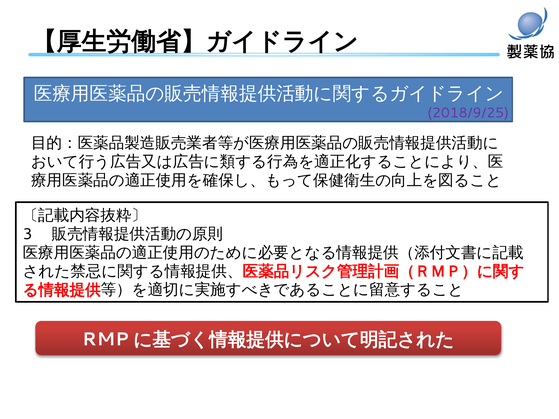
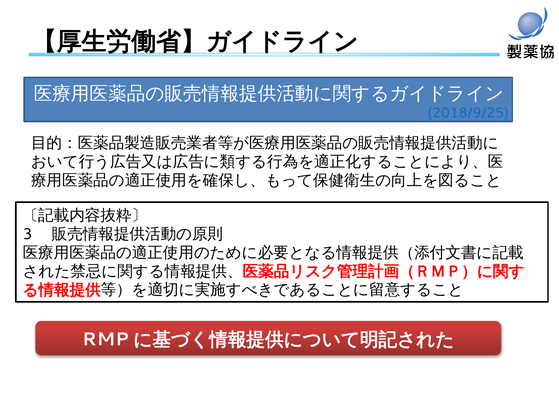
2018/9/25 colour: purple -> blue (468, 113)
